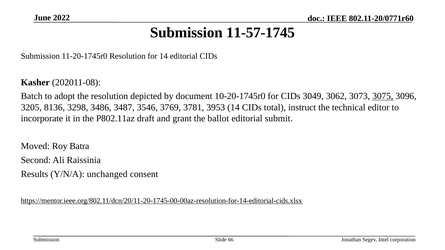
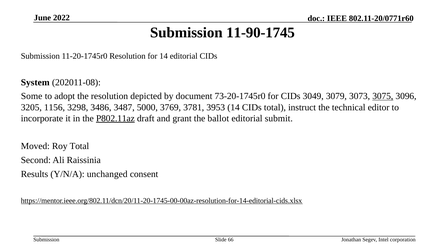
11-57-1745: 11-57-1745 -> 11-90-1745 (261, 33)
Kasher: Kasher -> System (35, 82)
Batch: Batch -> Some (32, 96)
10-20-1745r0: 10-20-1745r0 -> 73-20-1745r0 (240, 96)
3062: 3062 -> 3079 (336, 96)
8136: 8136 -> 1156 (54, 107)
3546: 3546 -> 5000 (147, 107)
P802.11az underline: none -> present (115, 119)
Roy Batra: Batra -> Total (79, 146)
